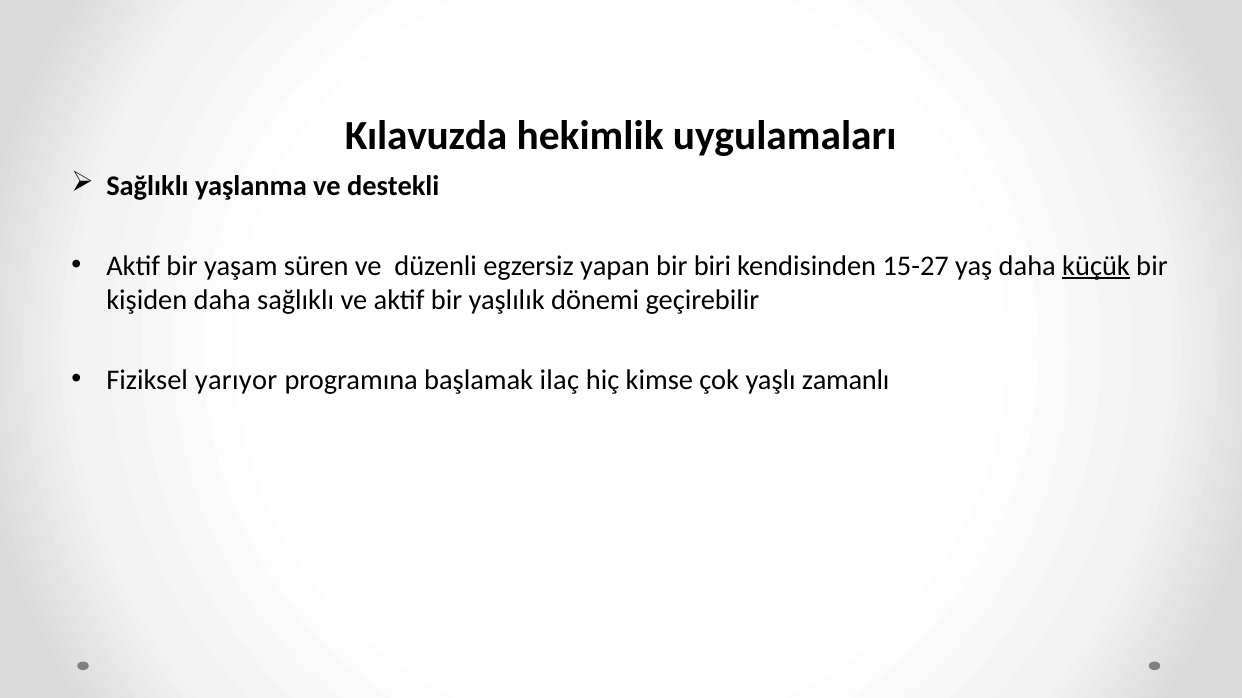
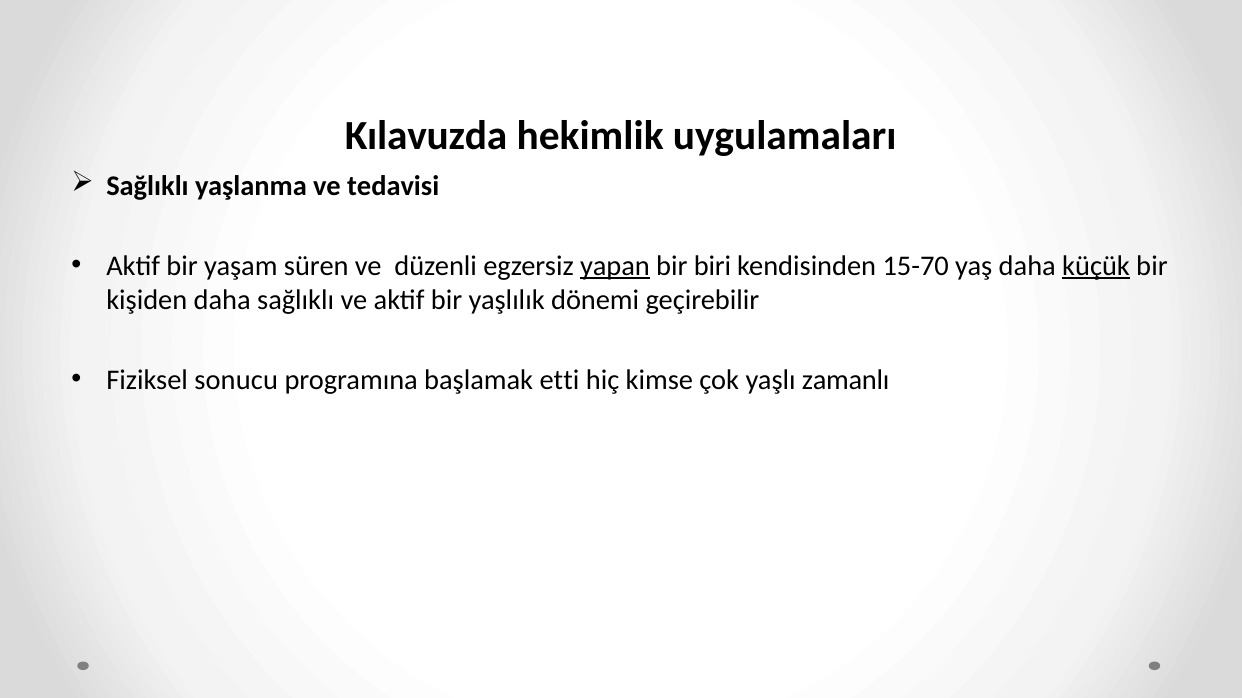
destekli: destekli -> tedavisi (393, 187)
yapan underline: none -> present (615, 266)
15-27: 15-27 -> 15-70 (916, 266)
yarıyor: yarıyor -> sonucu (236, 380)
ilaç: ilaç -> etti (559, 380)
